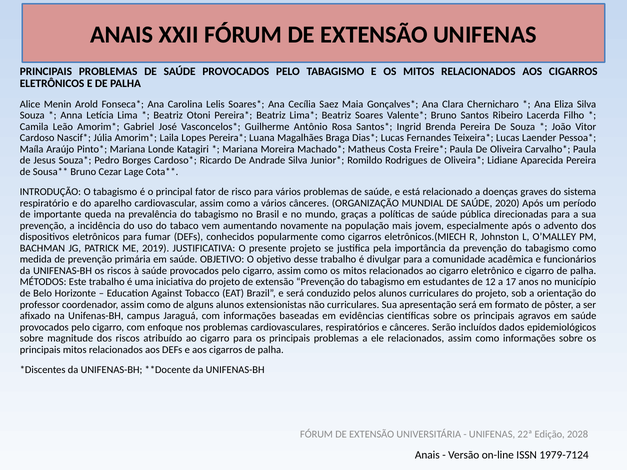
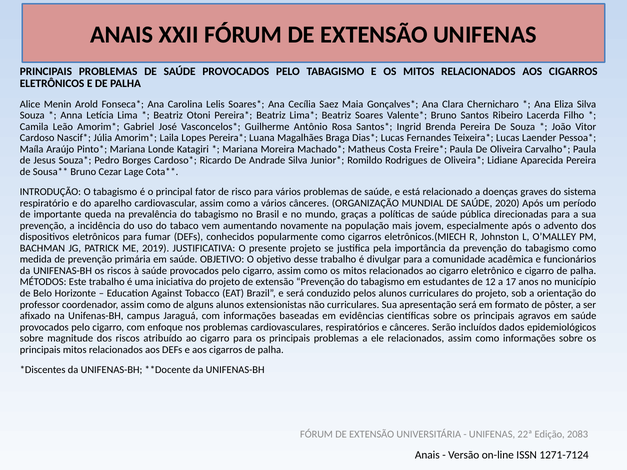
2028: 2028 -> 2083 (578, 435)
1979-7124: 1979-7124 -> 1271-7124 (564, 455)
